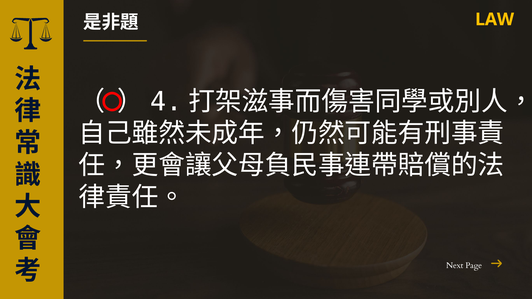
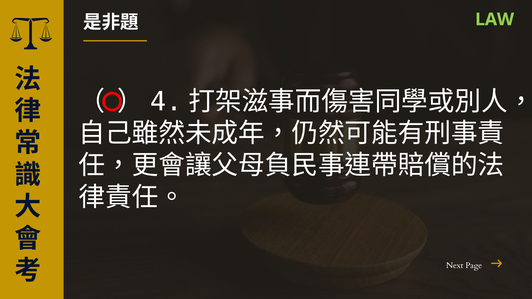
LAW colour: yellow -> light green (495, 19)
